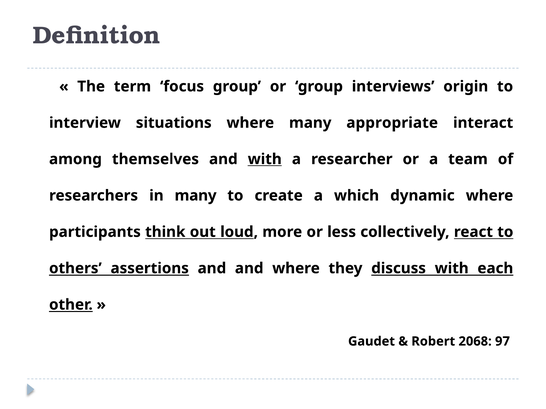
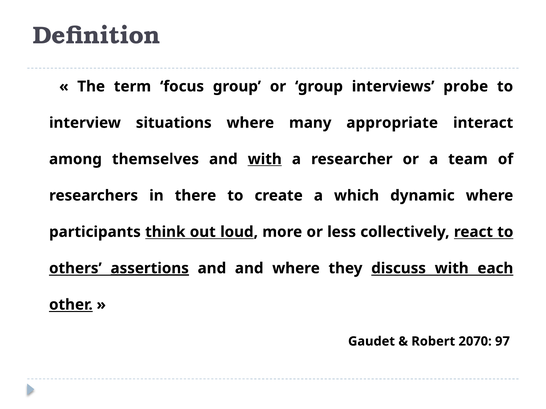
origin: origin -> probe (466, 87)
in many: many -> there (195, 196)
assertions underline: none -> present (150, 269)
2068: 2068 -> 2070 (475, 342)
